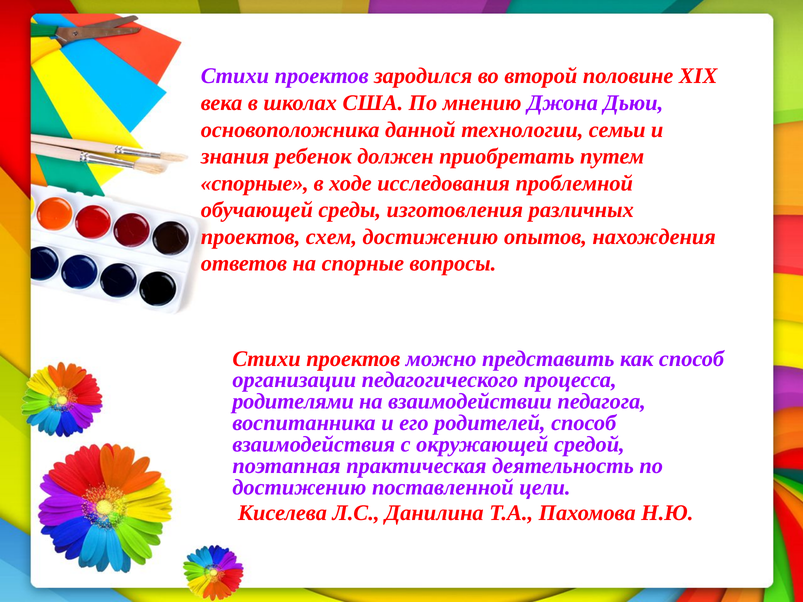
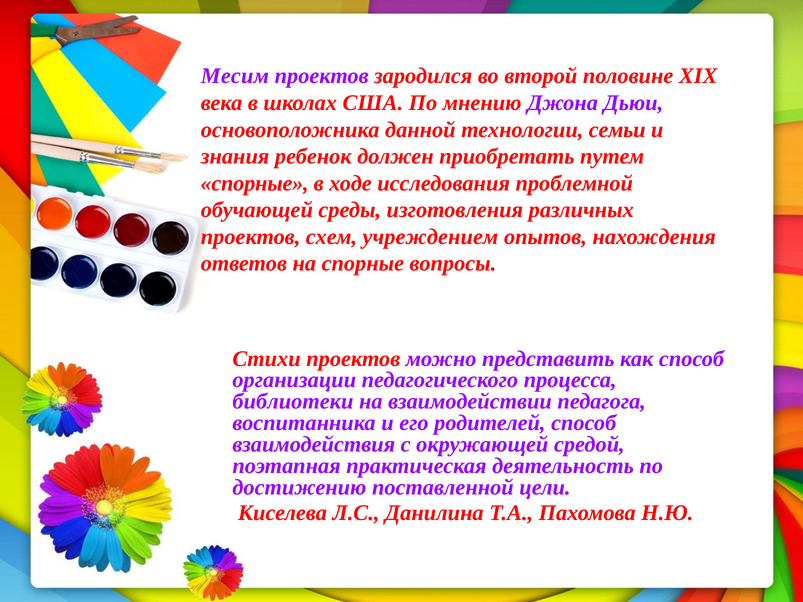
Стихи: Стихи -> Месим (235, 76)
схем достижению: достижению -> учреждением (430, 237)
родителями: родителями -> библиотеки (293, 402)
